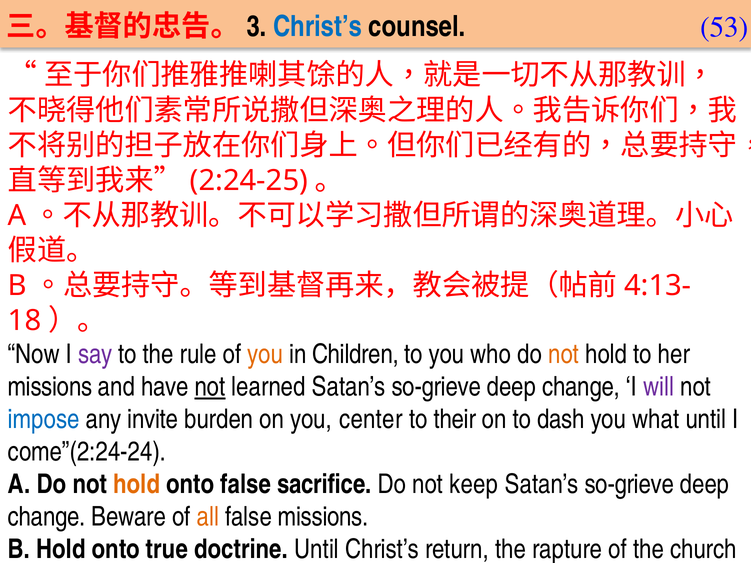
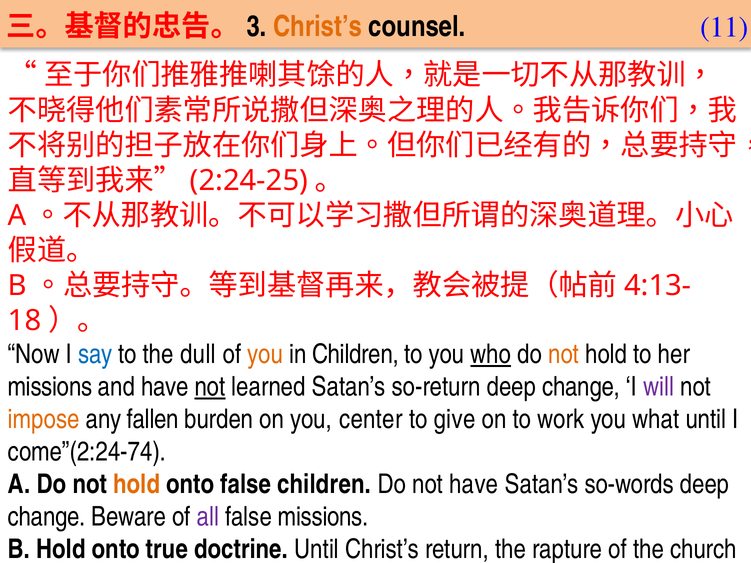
Christ’s colour: blue -> orange (318, 27)
53: 53 -> 11 (724, 27)
say colour: purple -> blue (95, 355)
rule: rule -> dull (198, 355)
who underline: none -> present (491, 355)
learned Satan’s so-grieve: so-grieve -> so-return (436, 387)
impose colour: blue -> orange (44, 420)
invite: invite -> fallen (153, 420)
their: their -> give (455, 420)
dash: dash -> work (561, 420)
come”(2:24-24: come”(2:24-24 -> come”(2:24-74 (87, 452)
false sacrifice: sacrifice -> children (324, 485)
not keep: keep -> have (474, 485)
so-grieve: so-grieve -> so-words (629, 485)
all colour: orange -> purple (208, 517)
